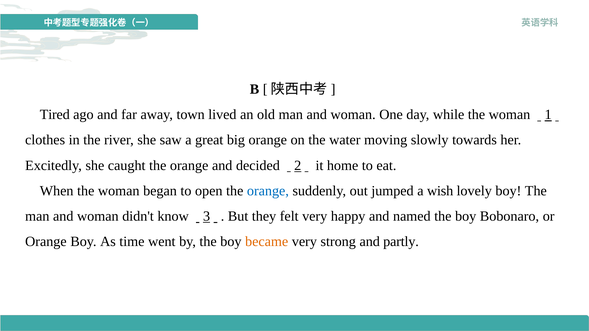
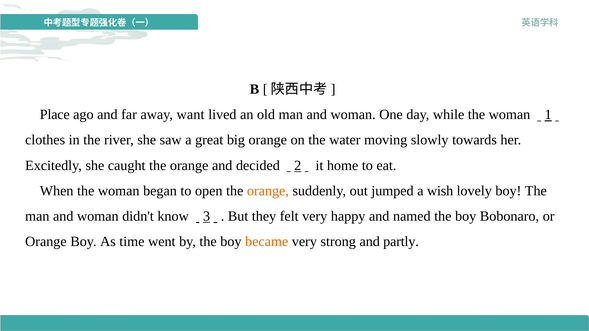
Tired: Tired -> Place (55, 115)
town: town -> want (191, 115)
orange colour: blue -> orange (268, 191)
